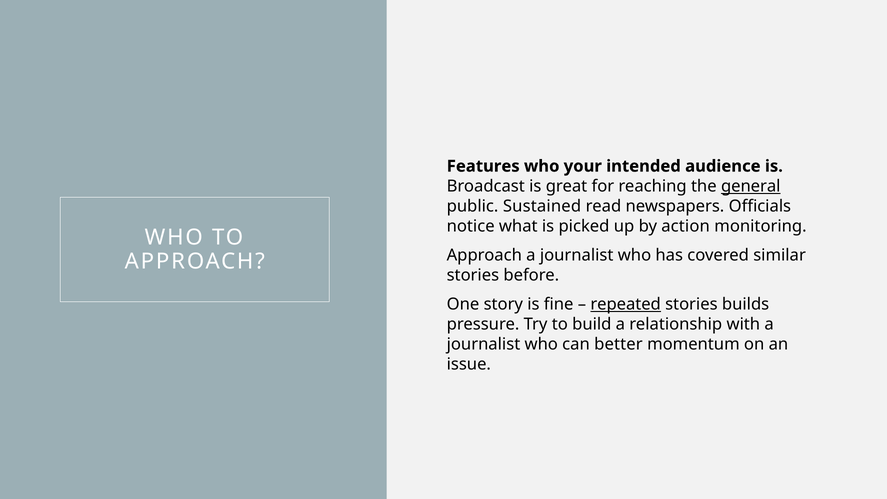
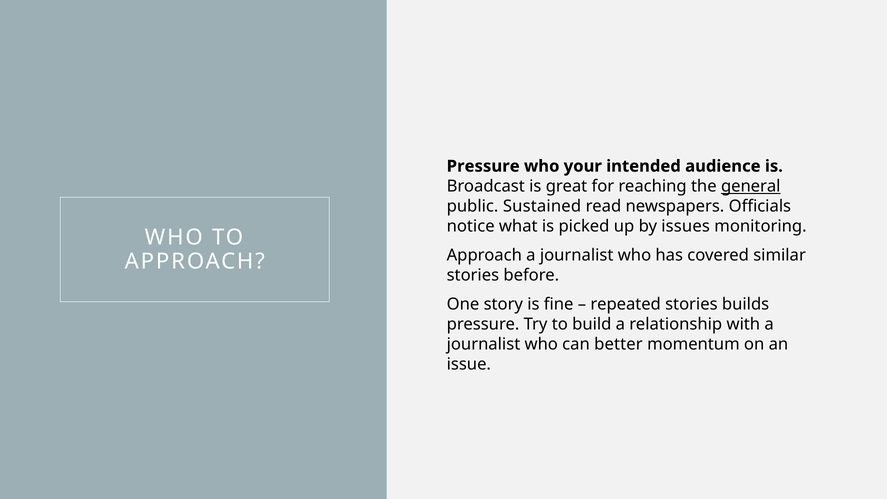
Features: Features -> Pressure (483, 166)
action: action -> issues (686, 226)
repeated underline: present -> none (626, 304)
